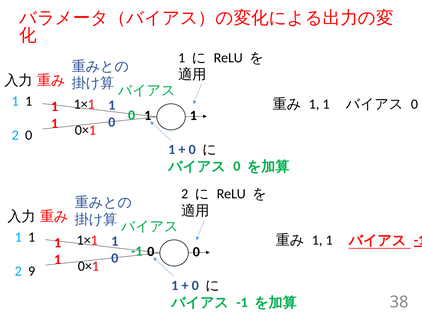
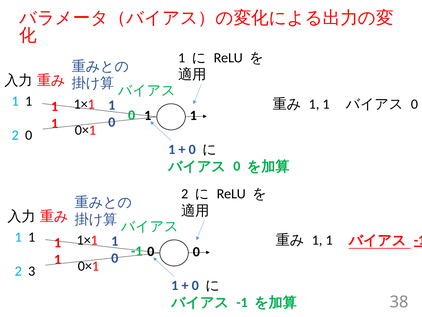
9: 9 -> 3 (32, 271)
